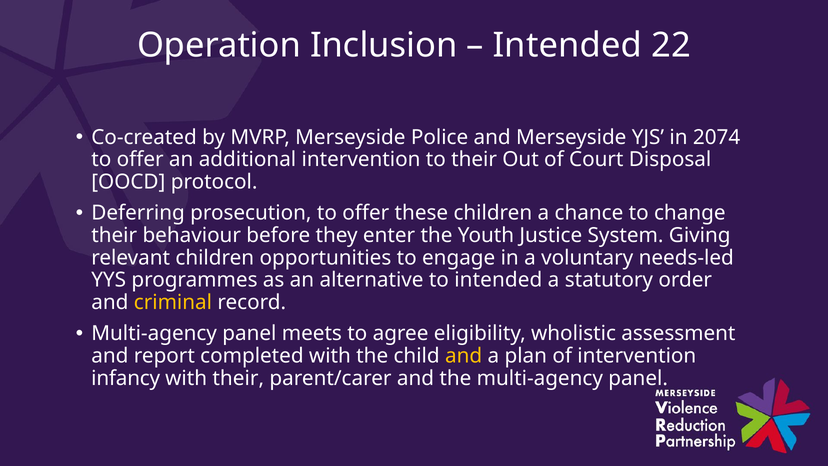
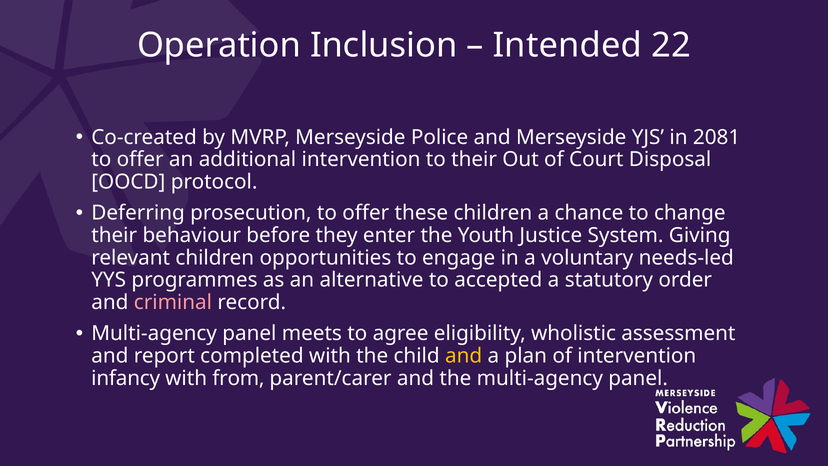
2074: 2074 -> 2081 (717, 137)
to intended: intended -> accepted (498, 280)
criminal colour: yellow -> pink (173, 302)
with their: their -> from (238, 378)
